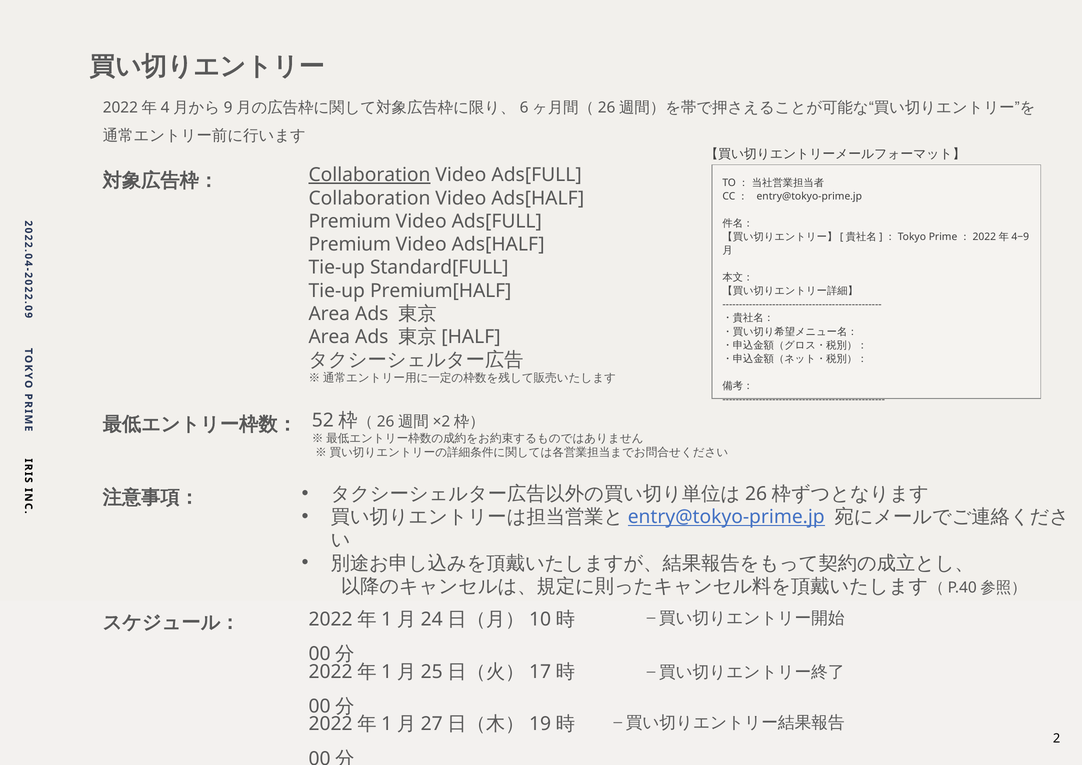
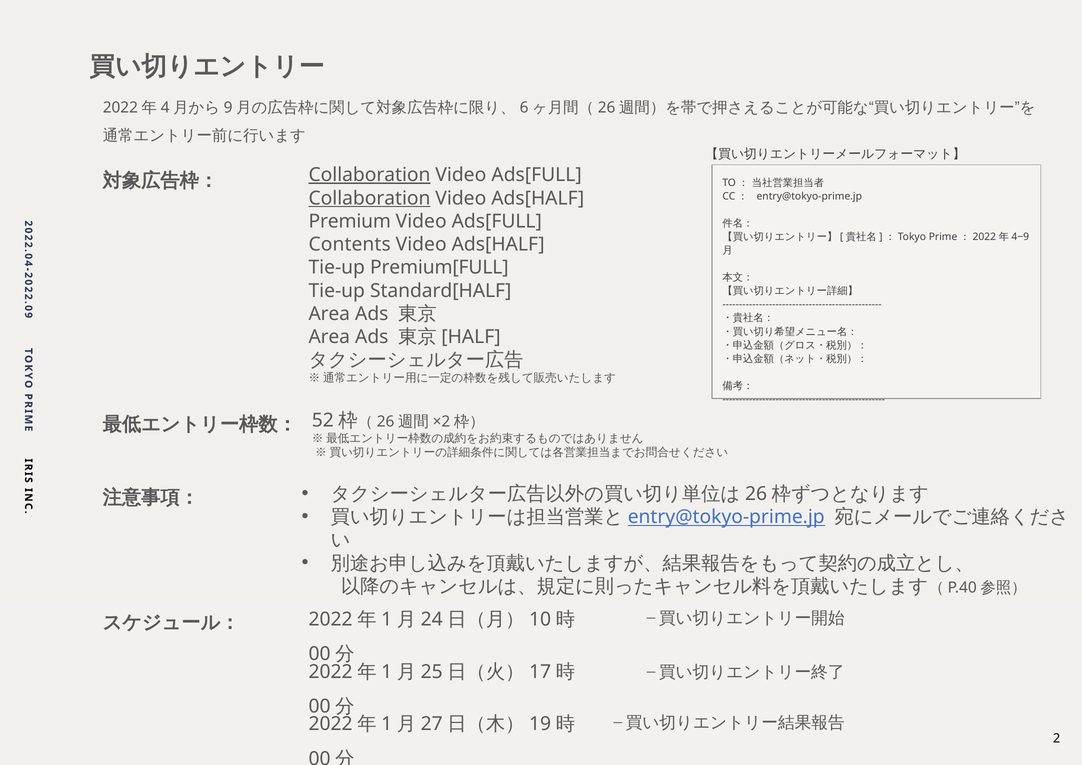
Collaboration underline: none -> present (370, 198)
Premium: Premium -> Contents (350, 244)
Standard[FULL: Standard[FULL -> Premium[FULL (439, 268)
Premium[HALF: Premium[HALF -> Standard[HALF (441, 291)
